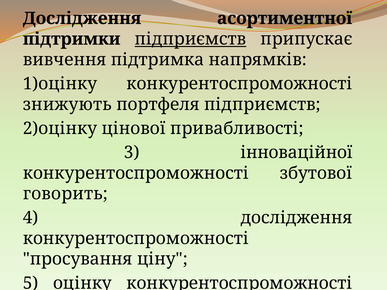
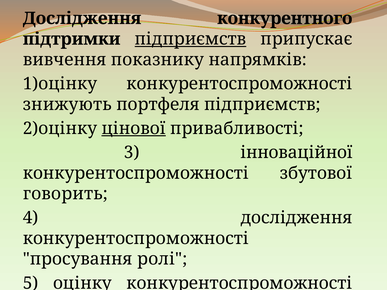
асортиментної: асортиментної -> конкурентного (285, 18)
підтримка: підтримка -> показнику (157, 60)
цінової underline: none -> present (134, 129)
ціну: ціну -> ролі (162, 259)
